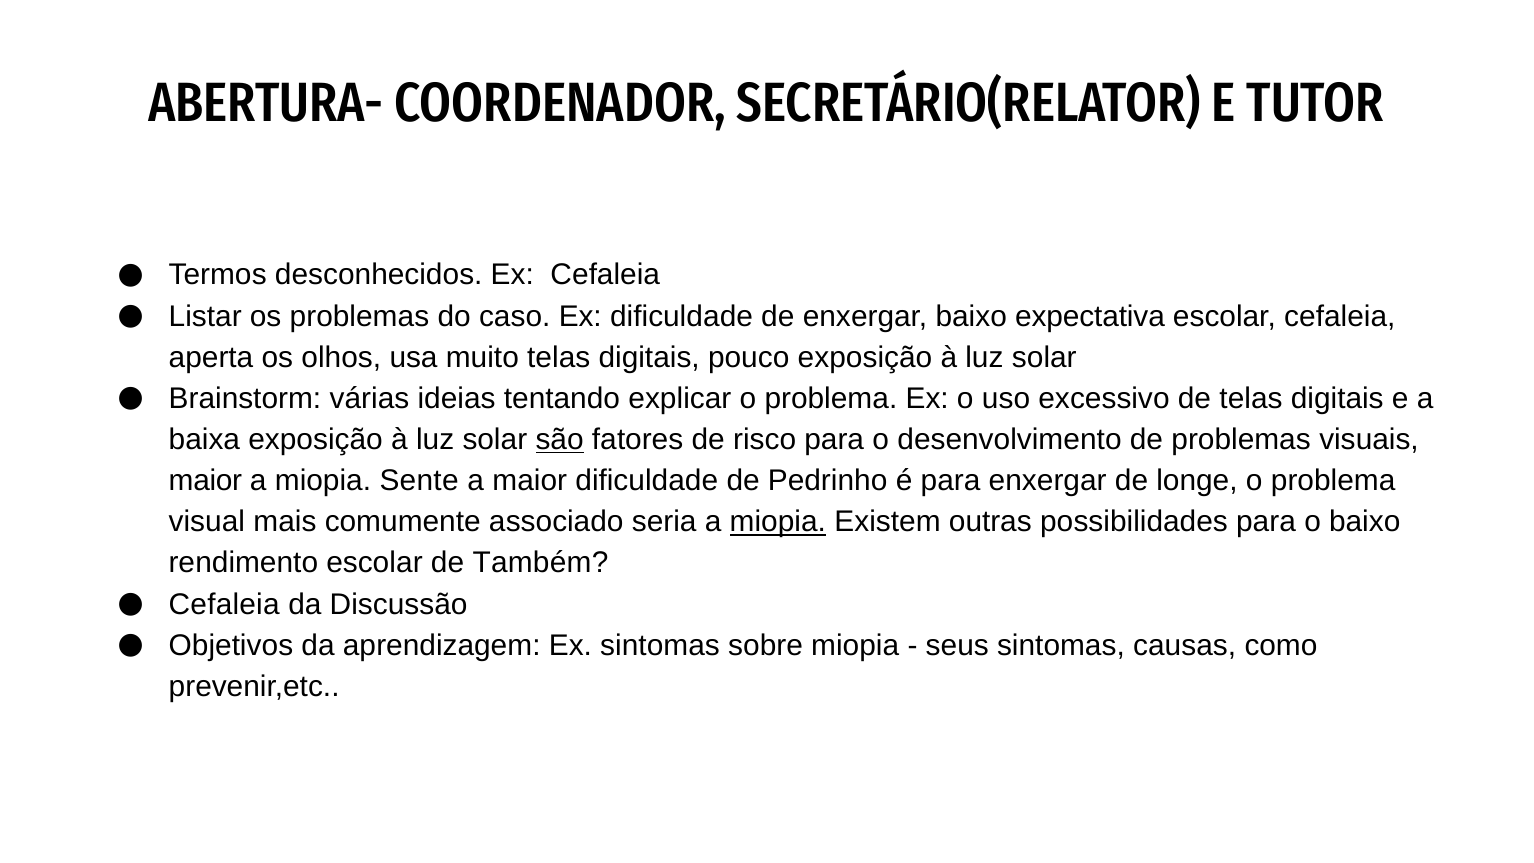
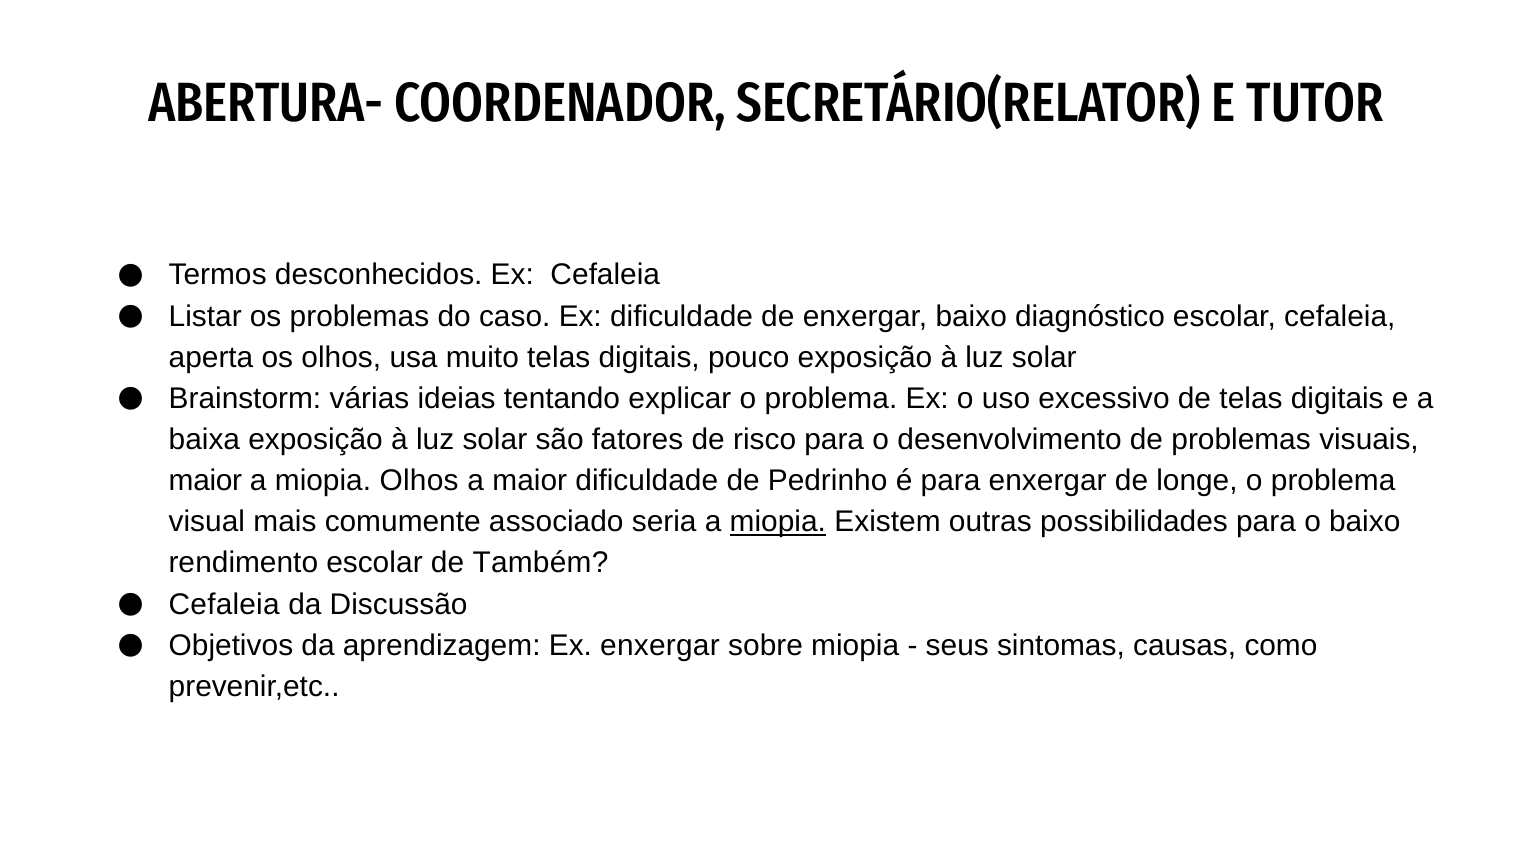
expectativa: expectativa -> diagnóstico (1090, 316)
são underline: present -> none (560, 440)
miopia Sente: Sente -> Olhos (419, 481)
Ex sintomas: sintomas -> enxergar (660, 645)
